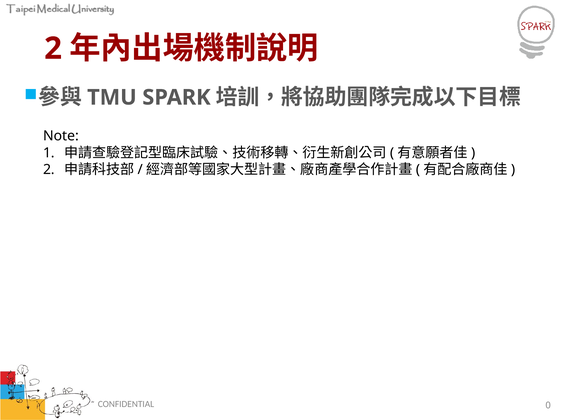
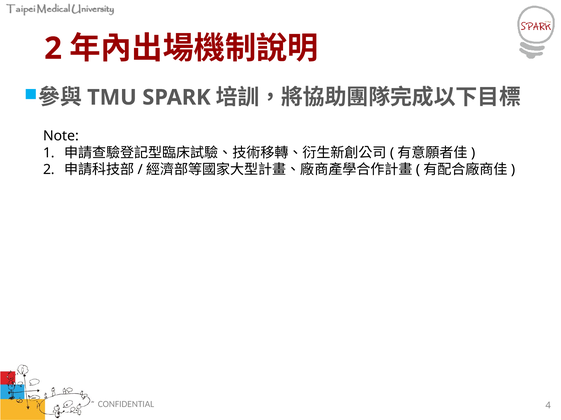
0: 0 -> 4 (548, 406)
